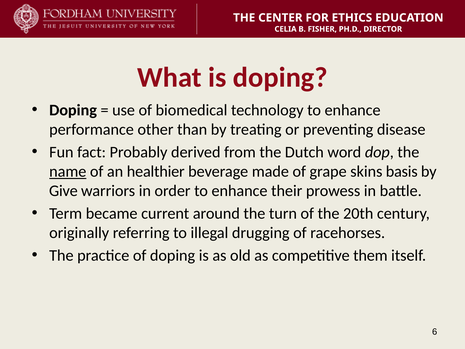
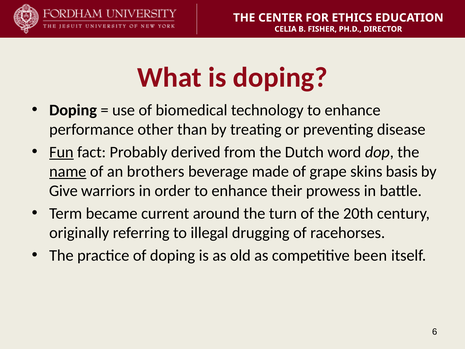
Fun underline: none -> present (61, 152)
healthier: healthier -> brothers (156, 171)
them: them -> been (370, 255)
